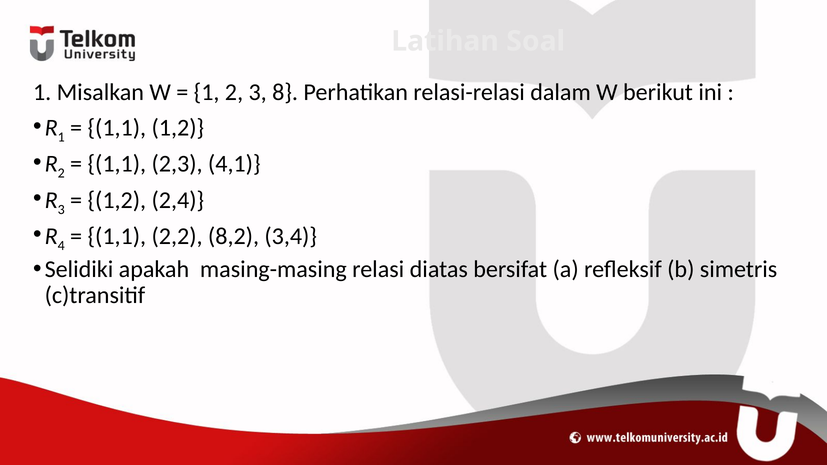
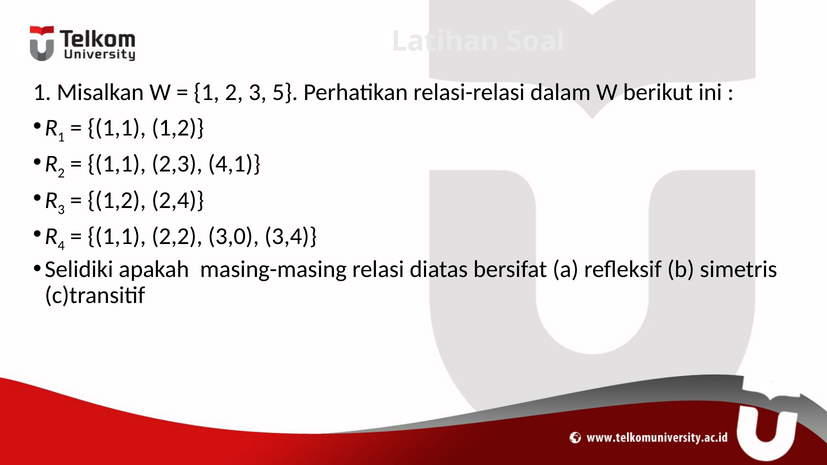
8: 8 -> 5 (285, 93)
8,2: 8,2 -> 3,0 (234, 236)
